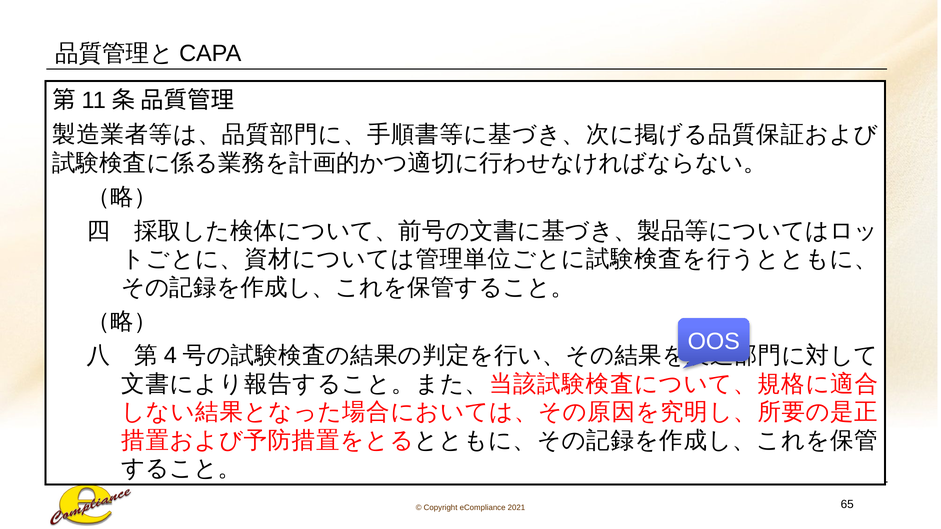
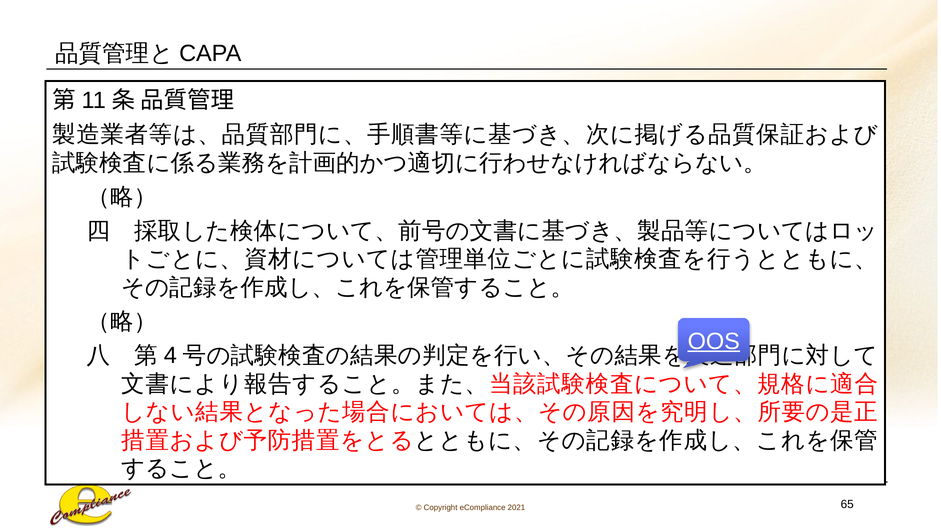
OOS underline: none -> present (714, 341)
